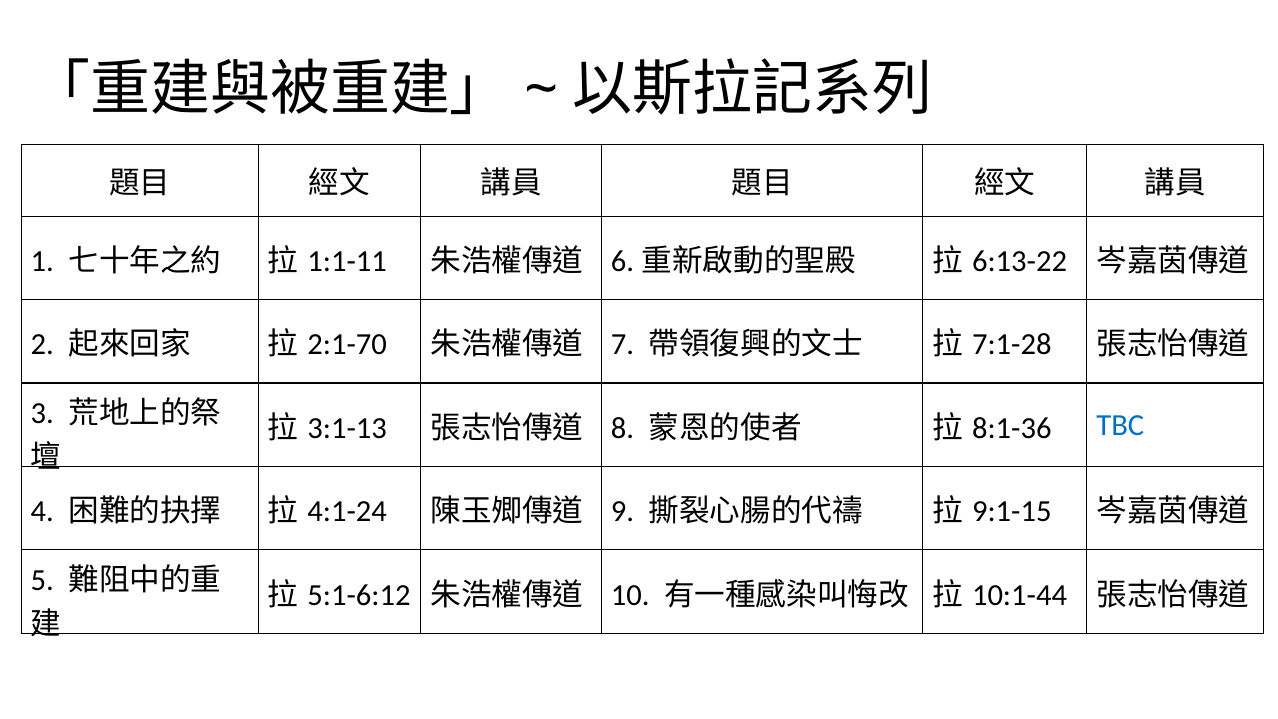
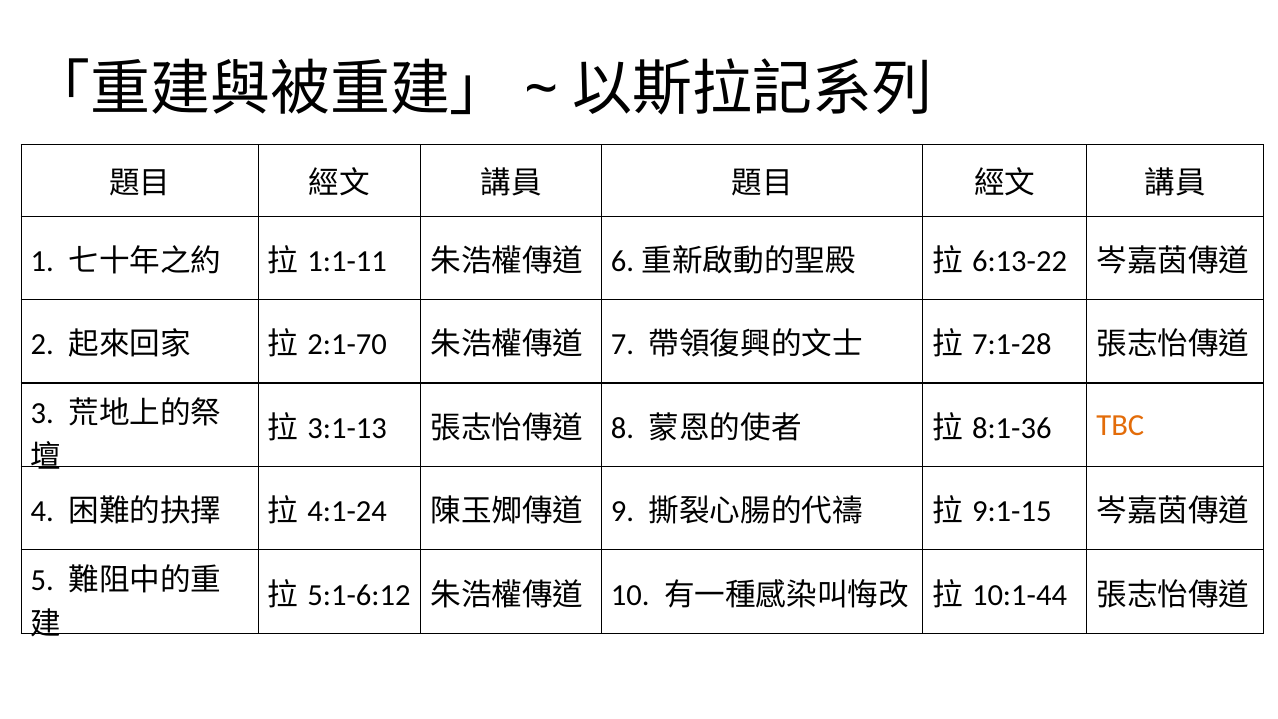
TBC colour: blue -> orange (1120, 425)
